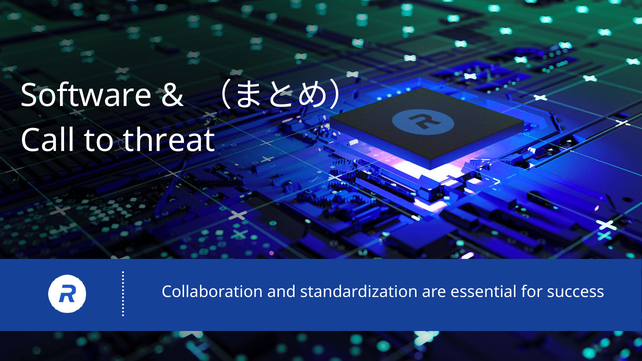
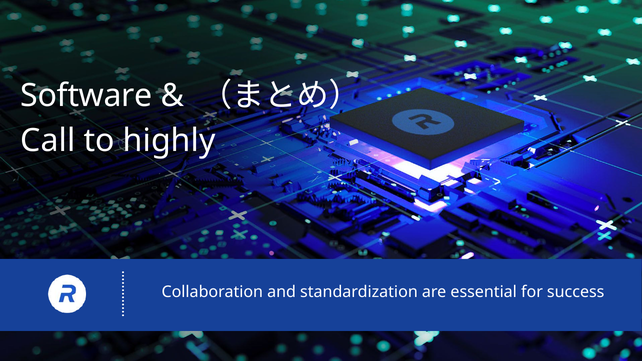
threat: threat -> highly (169, 141)
